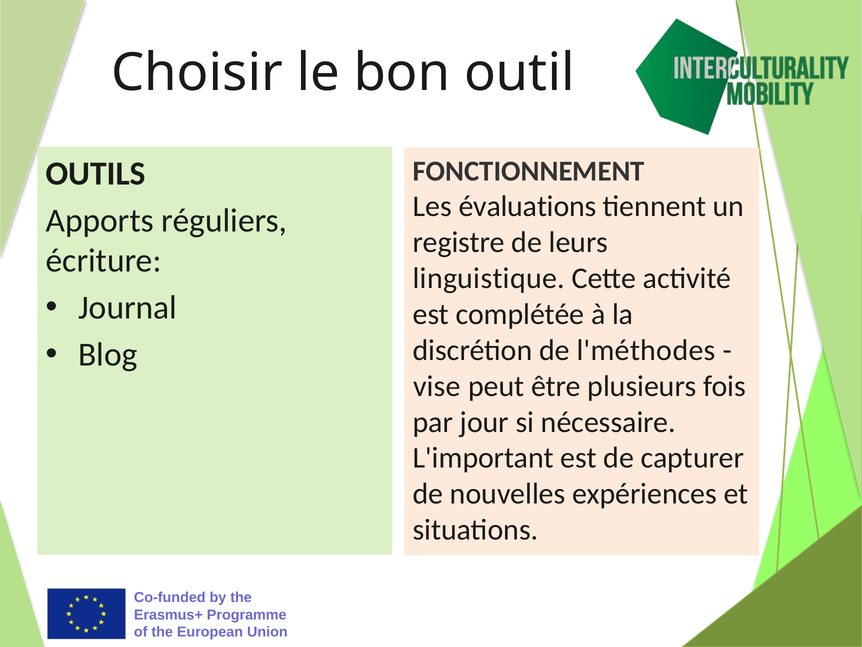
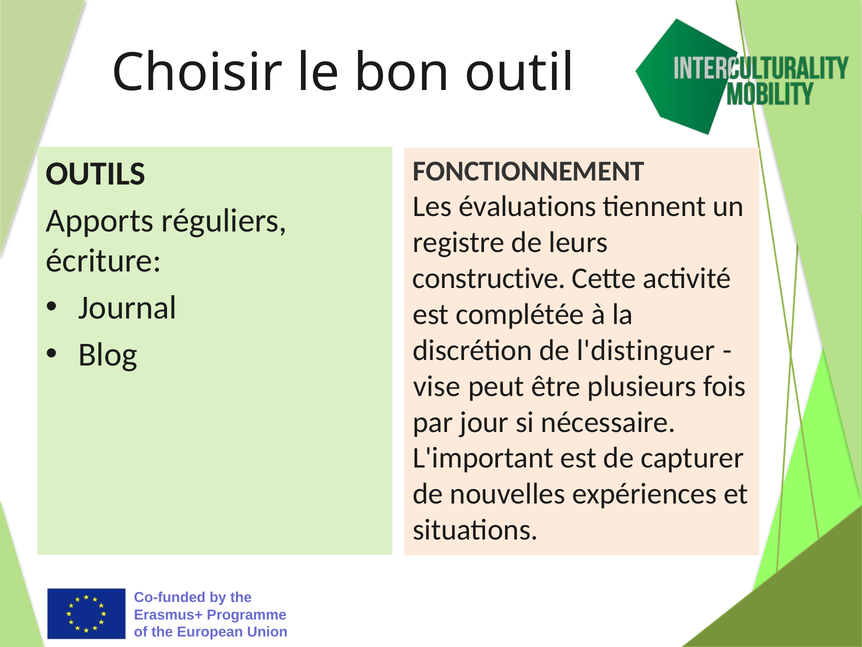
linguistique: linguistique -> constructive (489, 278)
l'méthodes: l'méthodes -> l'distinguer (646, 350)
